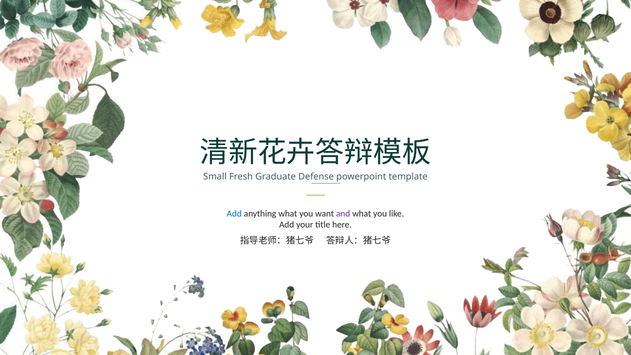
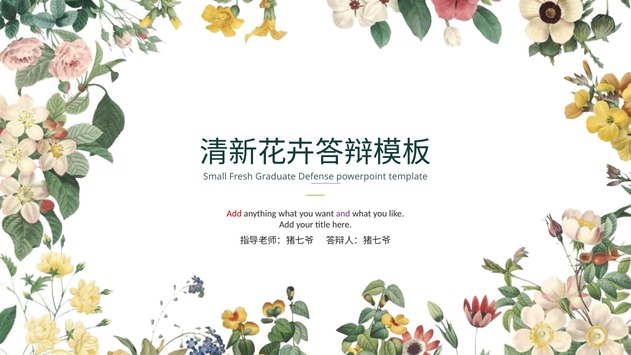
Add colour: blue -> red (234, 214)
